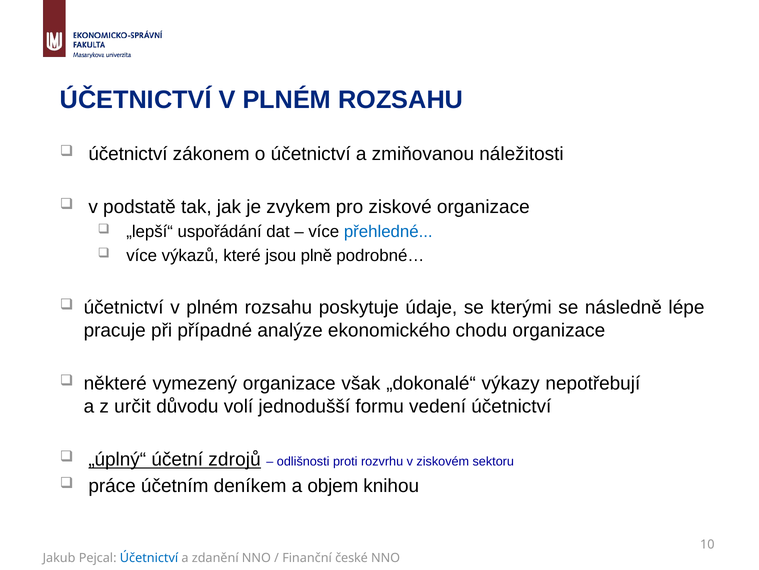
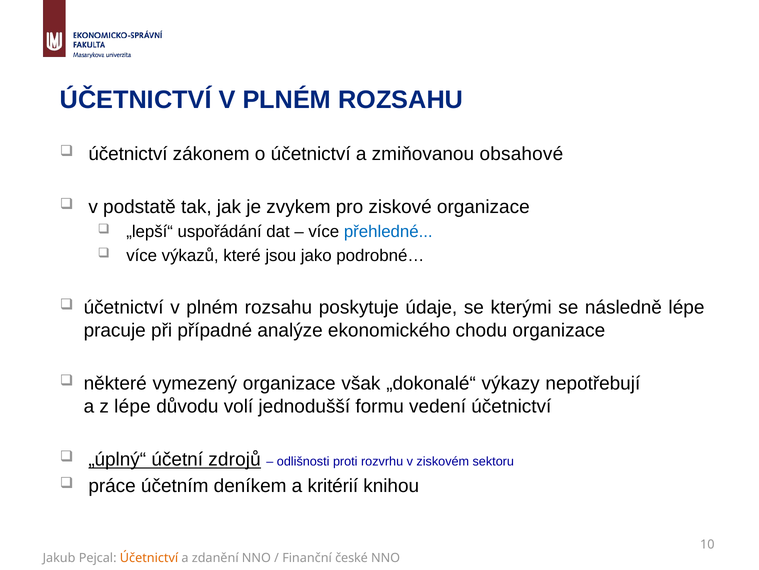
náležitosti: náležitosti -> obsahové (521, 154)
plně: plně -> jako (316, 255)
z určit: určit -> lépe (132, 406)
objem: objem -> kritérií (333, 486)
Účetnictví colour: blue -> orange (149, 557)
